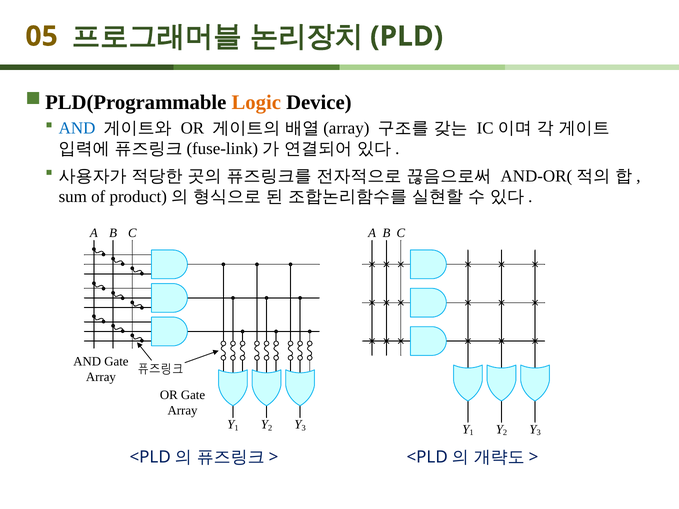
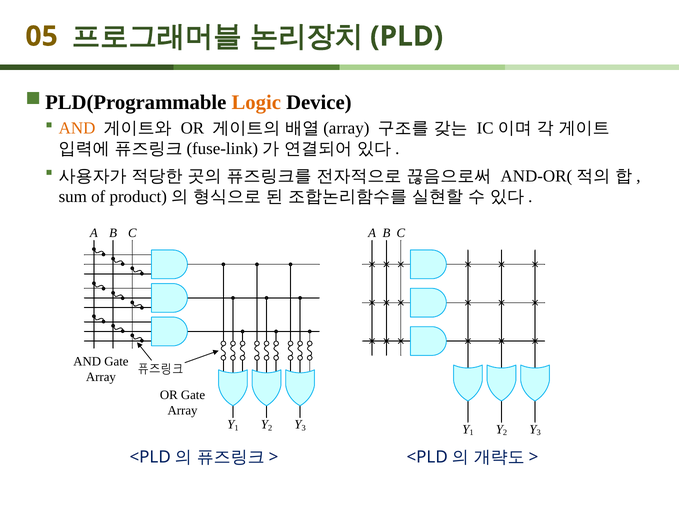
AND colour: blue -> orange (77, 128)
